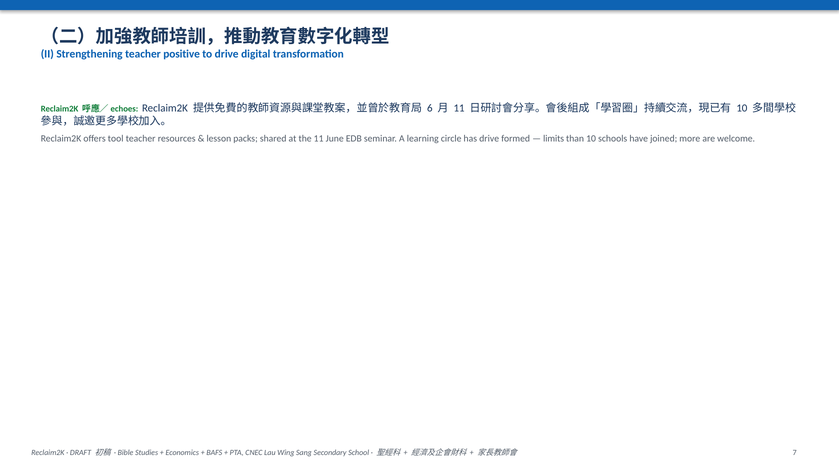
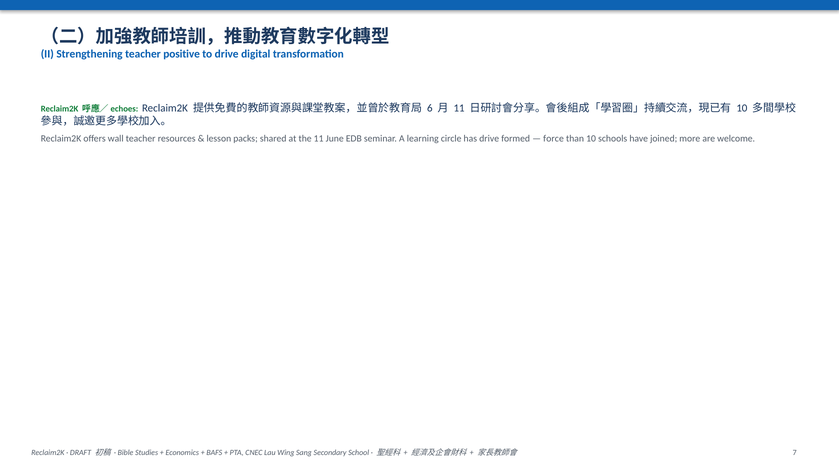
tool: tool -> wall (116, 139)
limits: limits -> force (554, 139)
